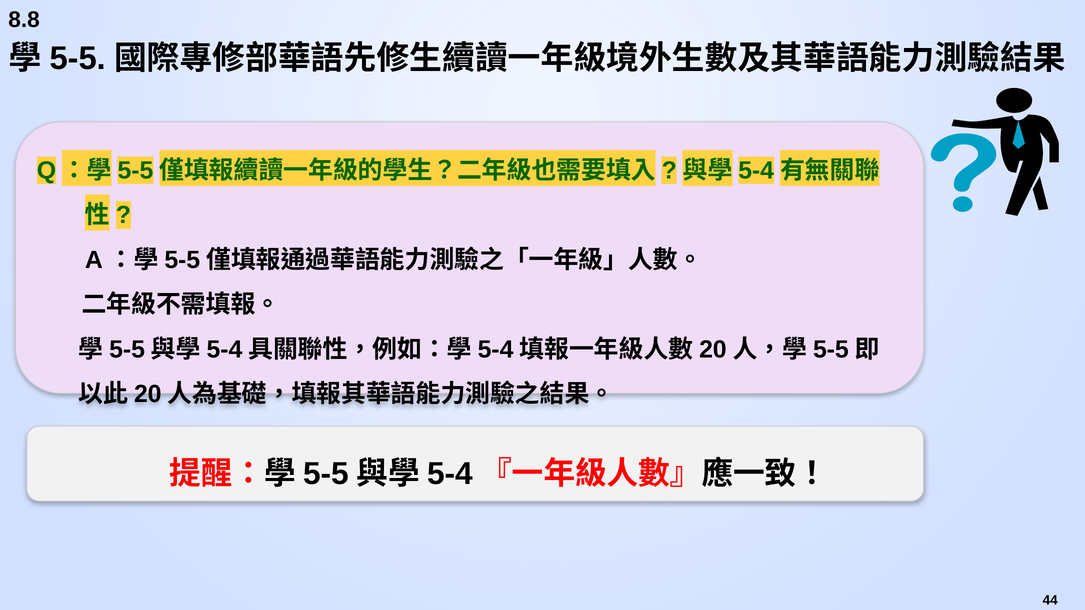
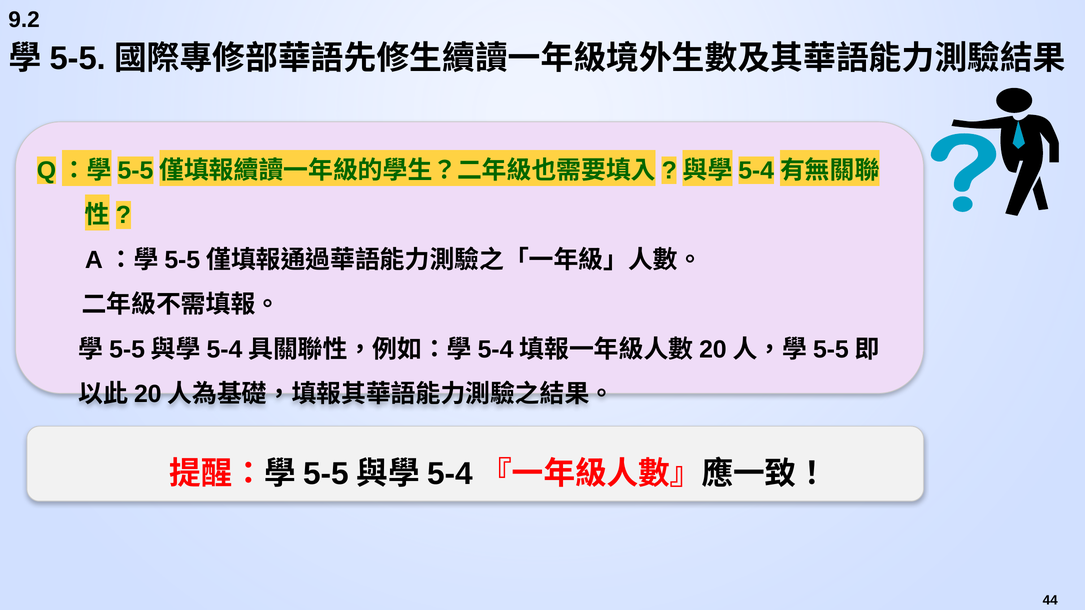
8.8: 8.8 -> 9.2 (24, 20)
